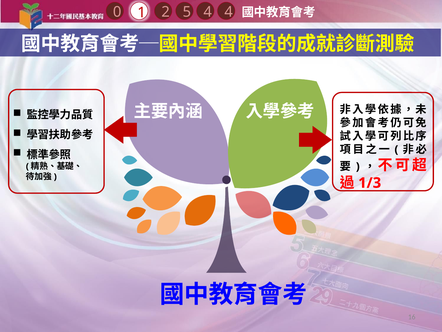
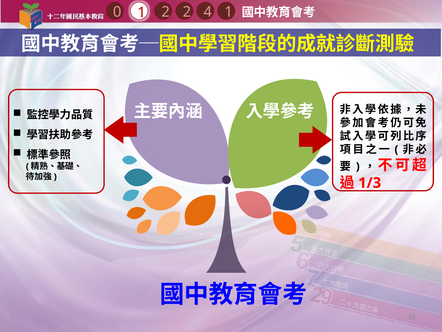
4 4: 4 -> 1 (229, 12)
1 5: 5 -> 2 (187, 12)
